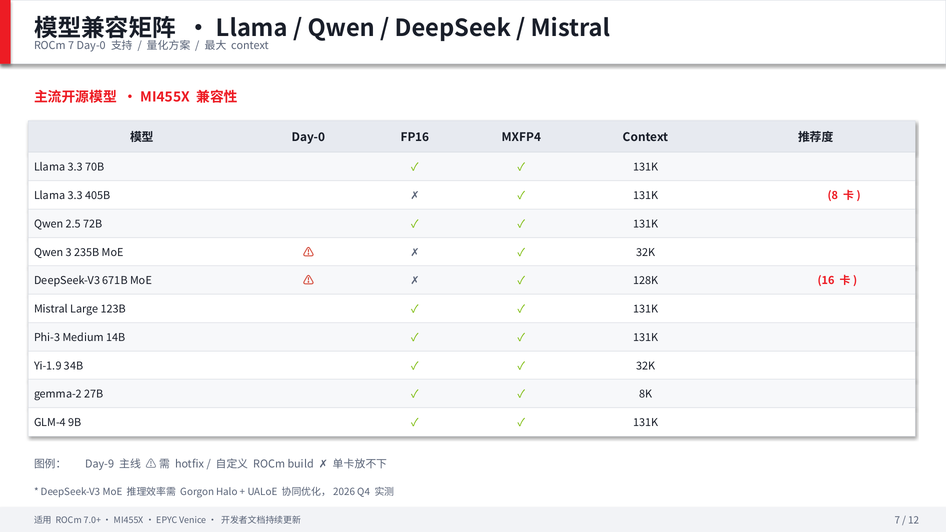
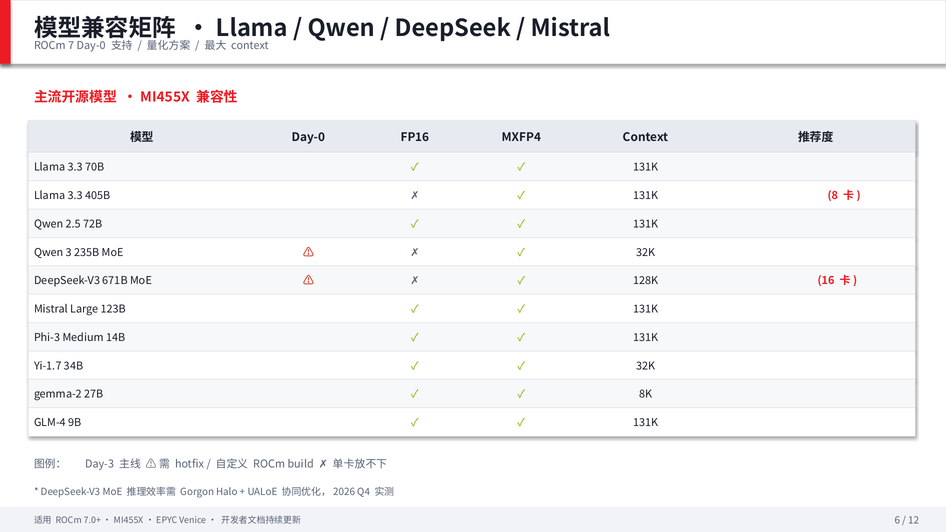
Yi-1.9: Yi-1.9 -> Yi-1.7 (48, 366)
Day-9: Day-9 -> Day-3 (100, 464)
7: 7 -> 6 (897, 521)
